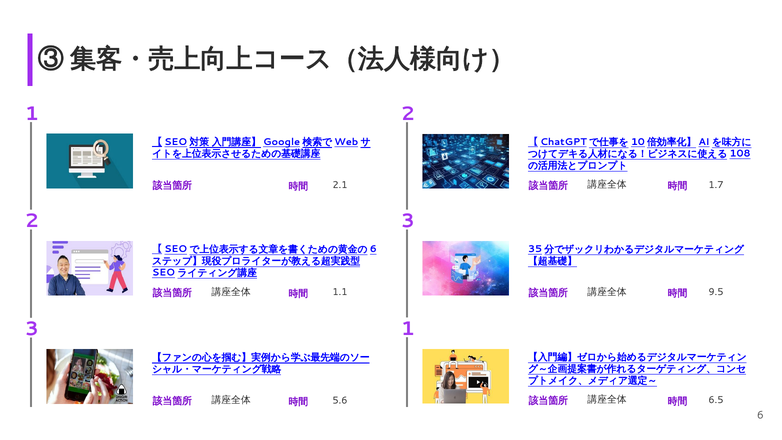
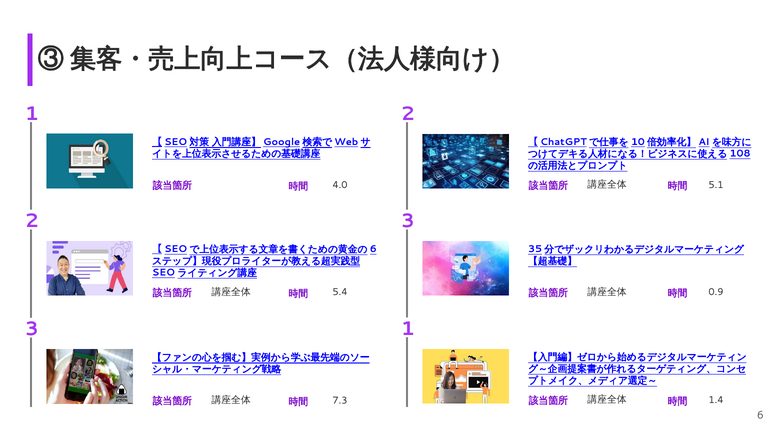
1.7: 1.7 -> 5.1 (716, 185)
2.1: 2.1 -> 4.0 (340, 185)
1.1: 1.1 -> 5.4 (340, 292)
9.5: 9.5 -> 0.9 (716, 292)
6.5: 6.5 -> 1.4 (716, 400)
5.6: 5.6 -> 7.3 (340, 400)
